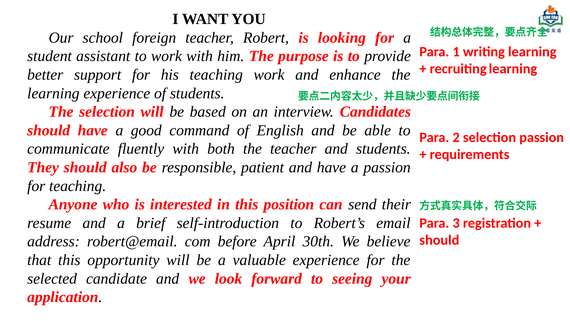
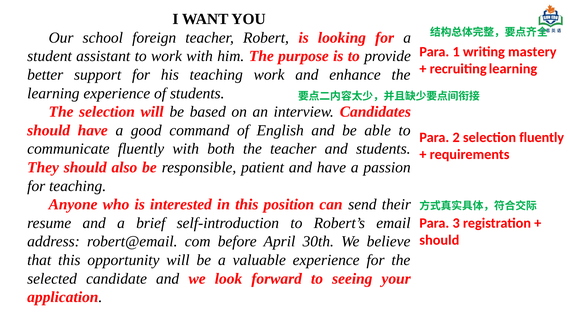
writing learning: learning -> mastery (532, 52)
selection passion: passion -> fluently (542, 137)
